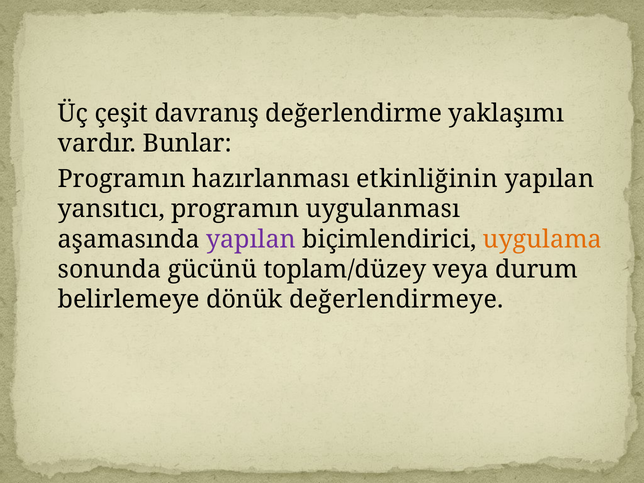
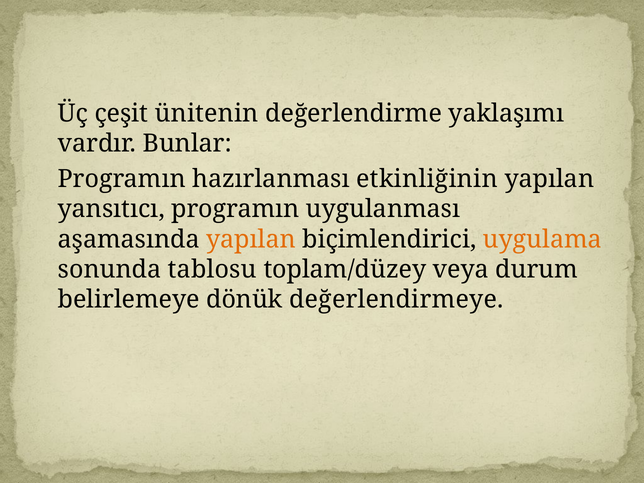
davranış: davranış -> ünitenin (207, 114)
yapılan colour: purple -> orange (251, 239)
gücünü: gücünü -> tablosu (212, 269)
